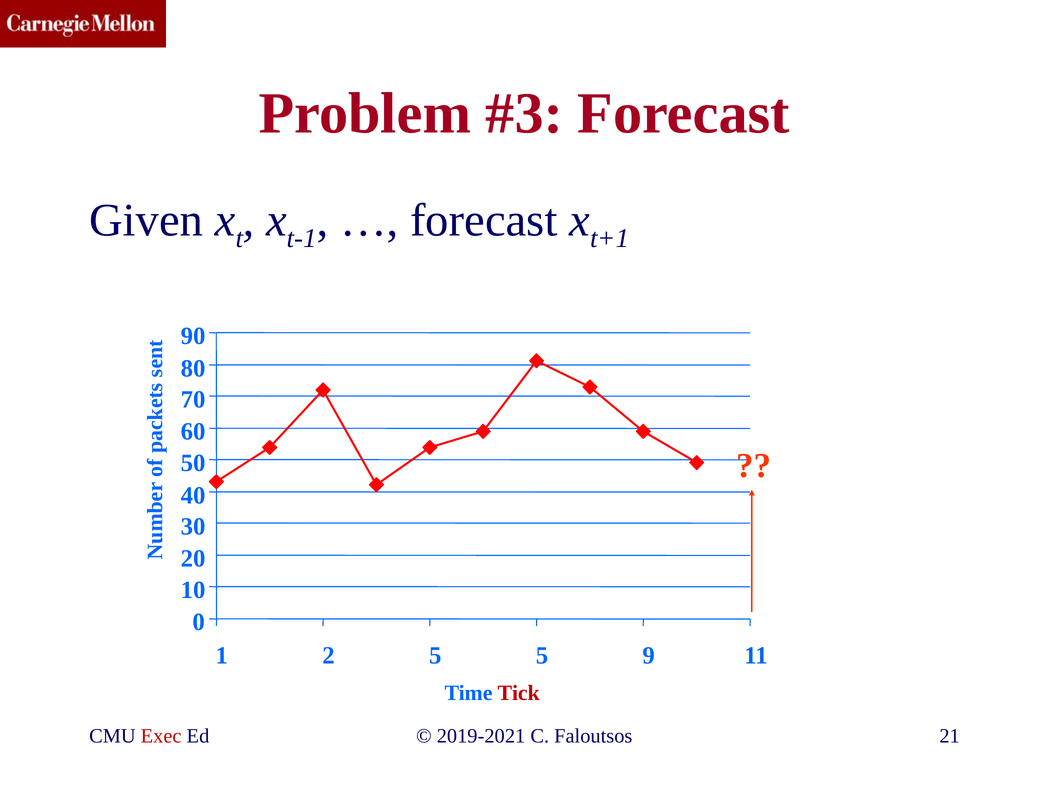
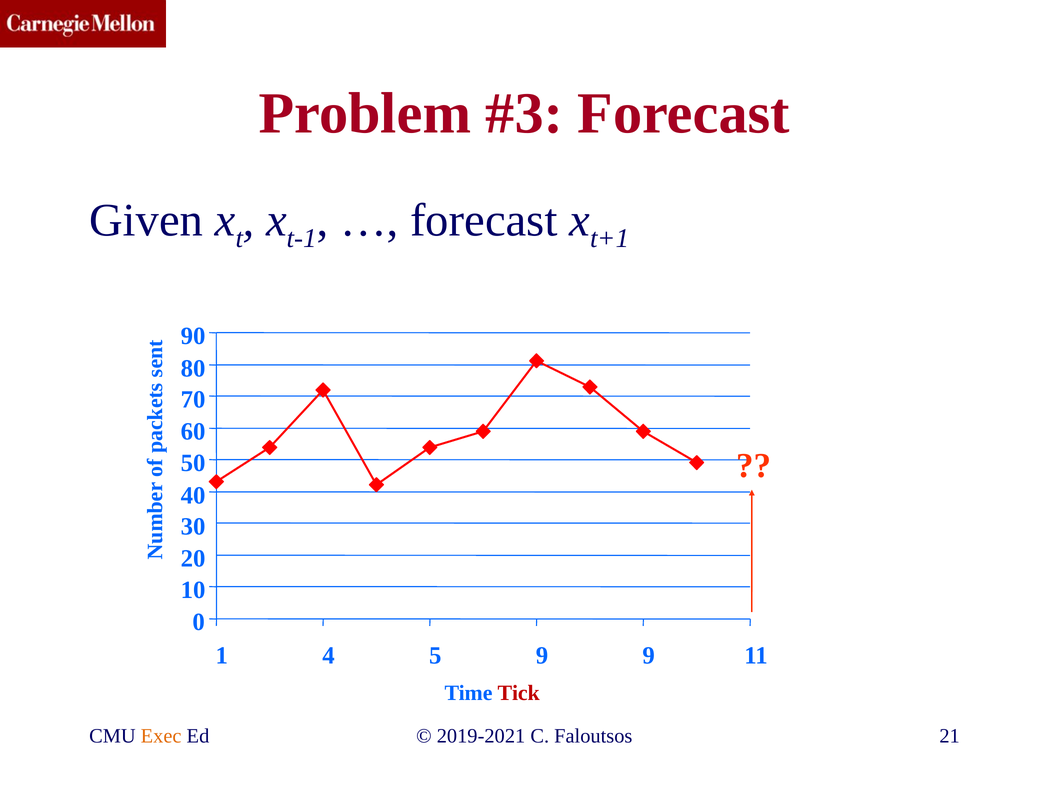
2: 2 -> 4 (328, 655)
5 5: 5 -> 9 (542, 655)
Exec colour: red -> orange (161, 736)
